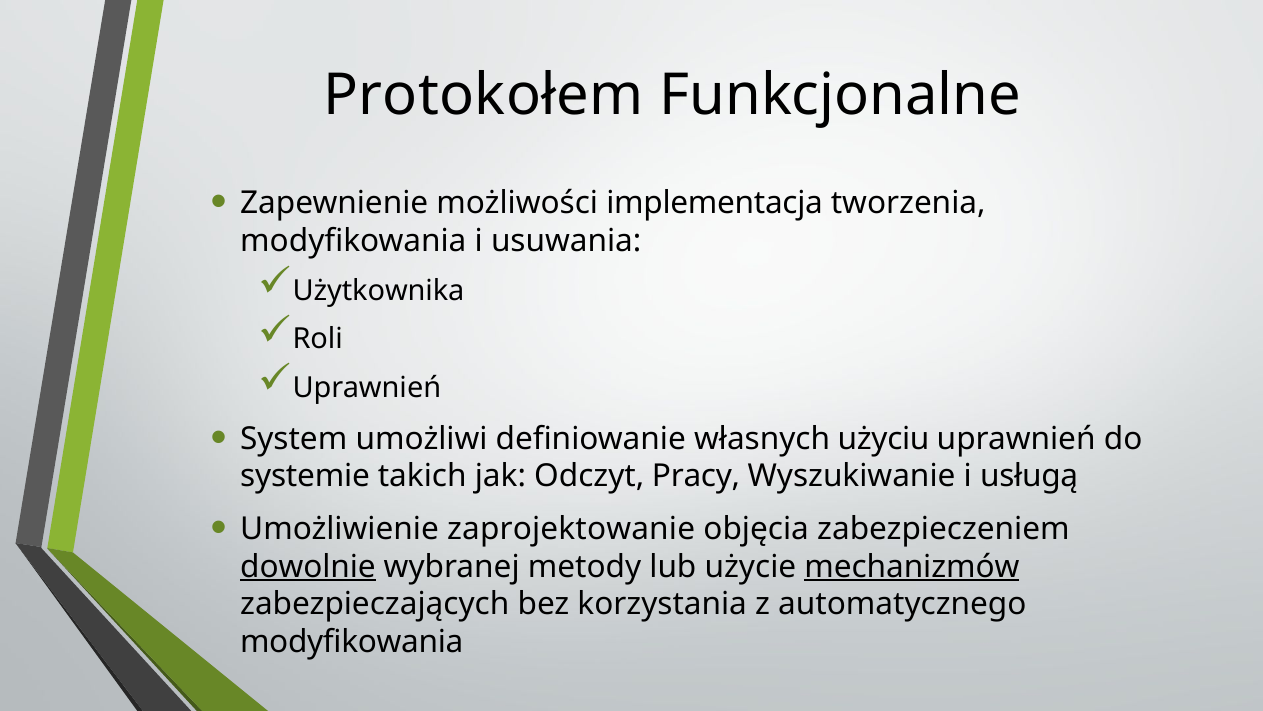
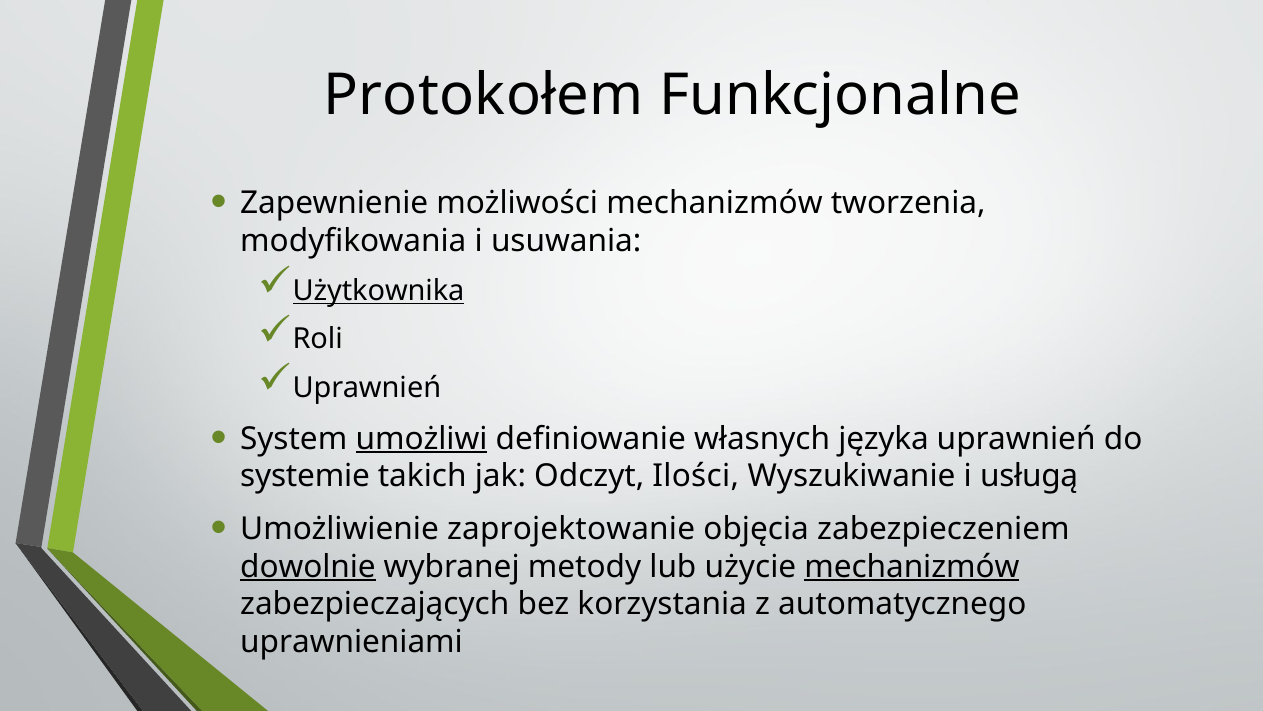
możliwości implementacja: implementacja -> mechanizmów (714, 203)
Użytkownika underline: none -> present (379, 291)
umożliwi underline: none -> present (422, 438)
użyciu: użyciu -> języka (884, 438)
Pracy: Pracy -> Ilości (696, 476)
modyfikowania: modyfikowania -> uprawnieniami (352, 642)
